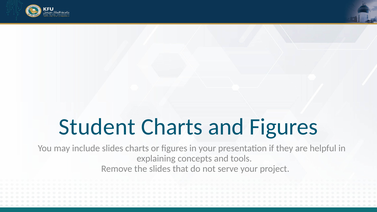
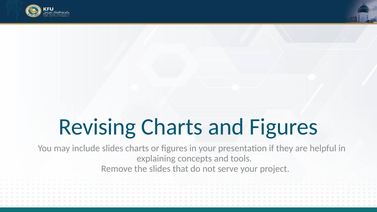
Student: Student -> Revising (97, 127)
